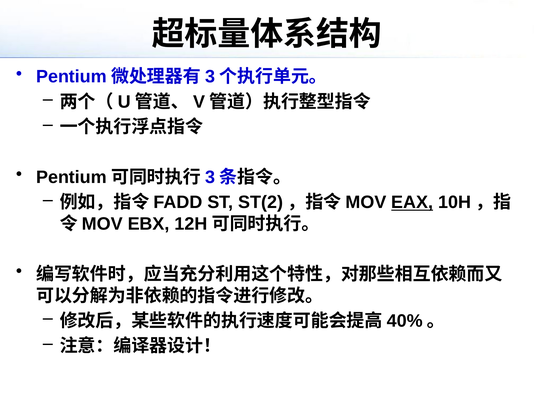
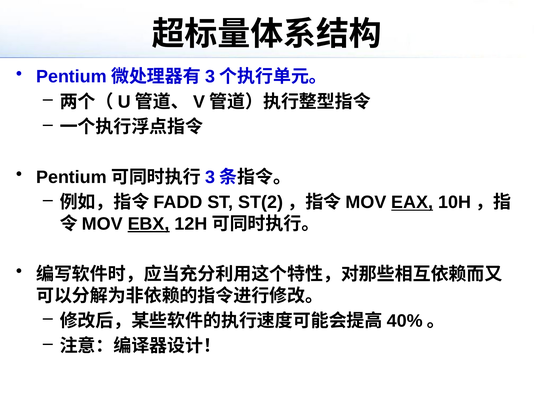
EBX underline: none -> present (149, 224)
